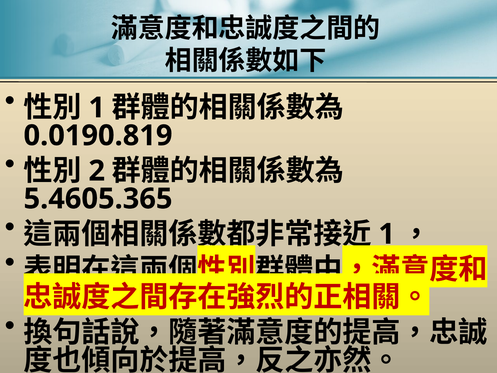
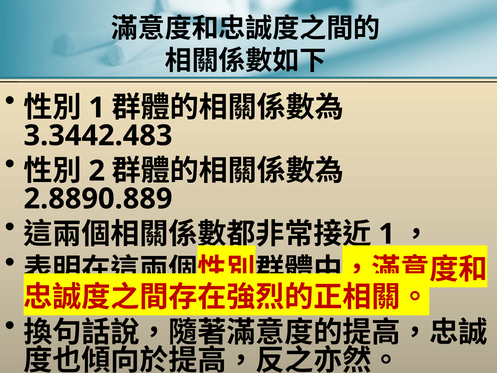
0.0190.819: 0.0190.819 -> 3.3442.483 (98, 136)
5.4605.365: 5.4605.365 -> 2.8890.889 (98, 199)
